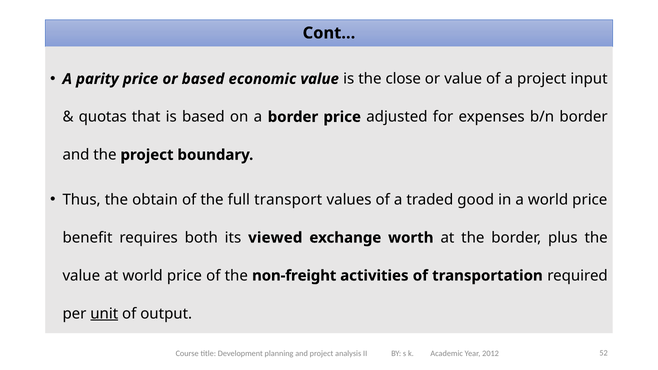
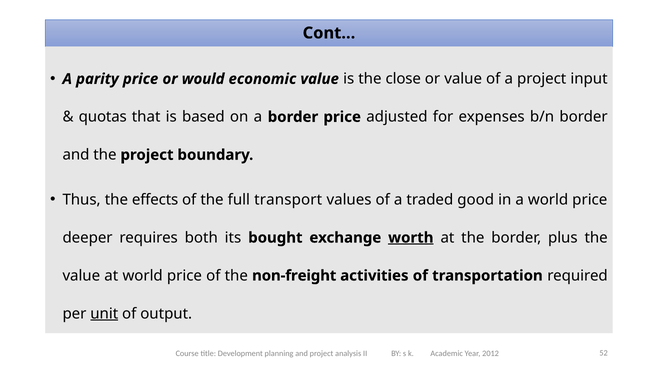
or based: based -> would (203, 79)
obtain: obtain -> effects (155, 200)
benefit: benefit -> deeper (88, 238)
viewed: viewed -> bought (275, 238)
worth underline: none -> present (411, 238)
